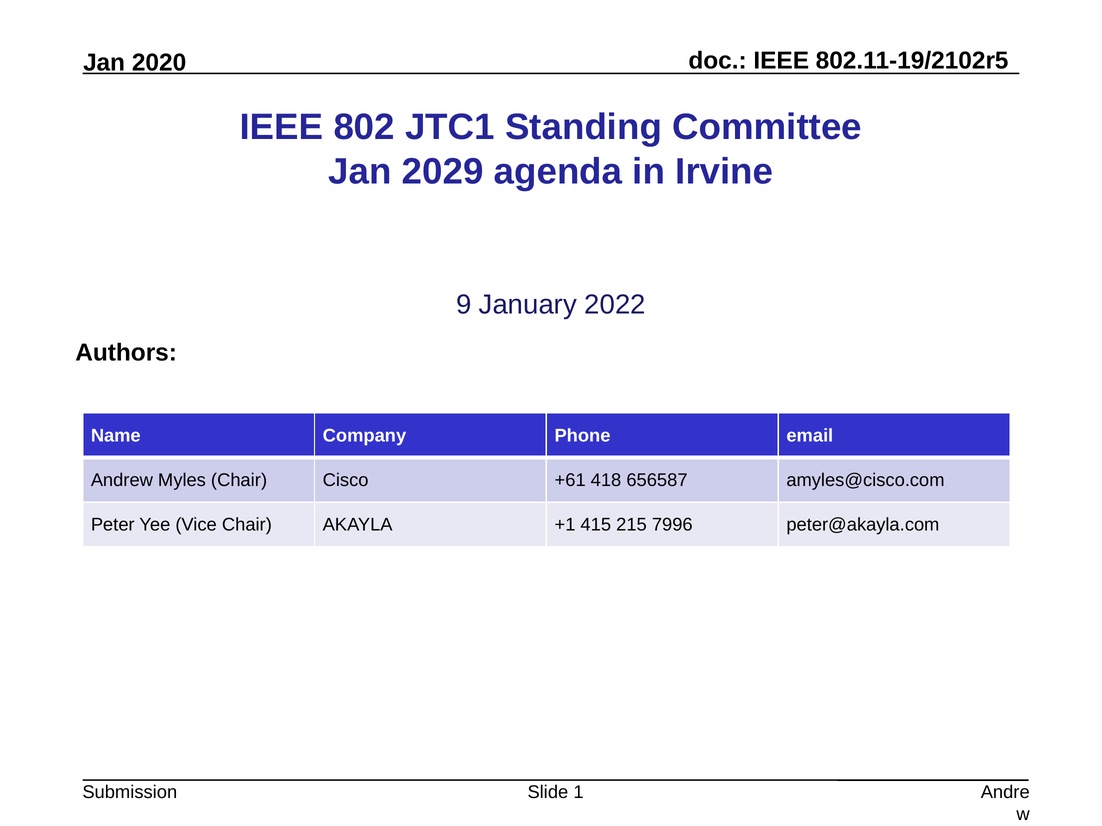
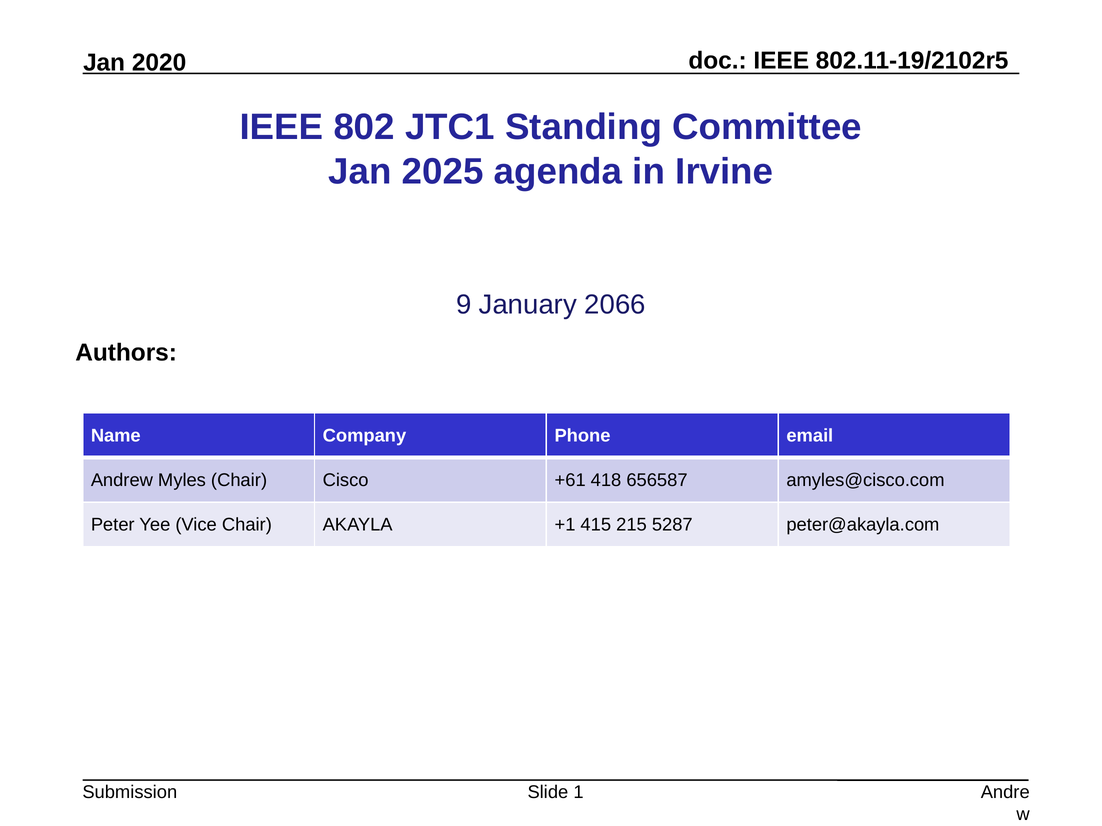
2029: 2029 -> 2025 (443, 172)
2022: 2022 -> 2066 (615, 305)
7996: 7996 -> 5287 (672, 525)
